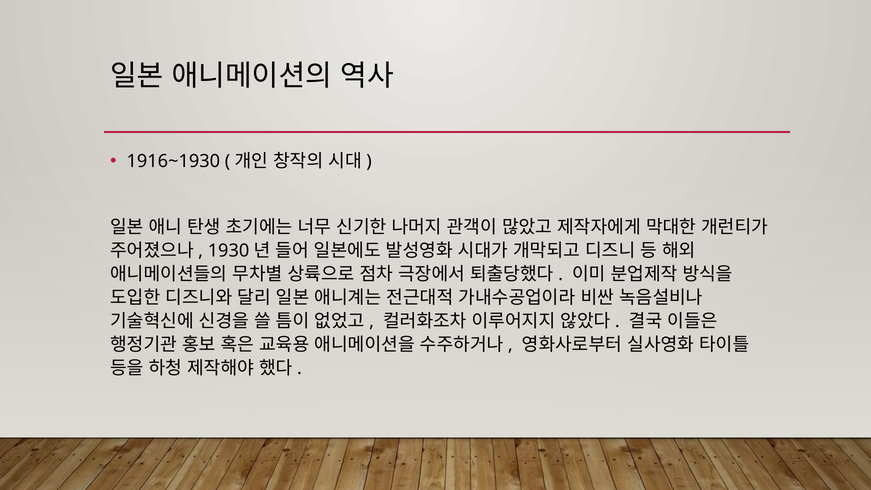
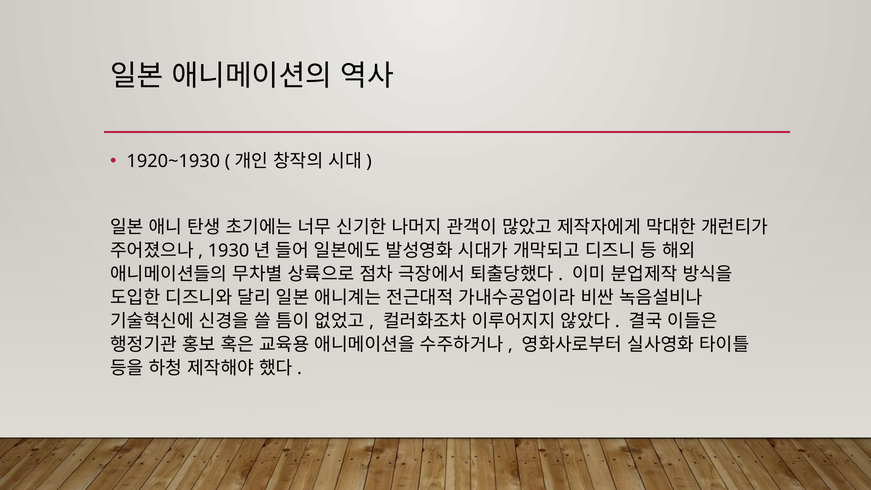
1916~1930: 1916~1930 -> 1920~1930 (173, 161)
